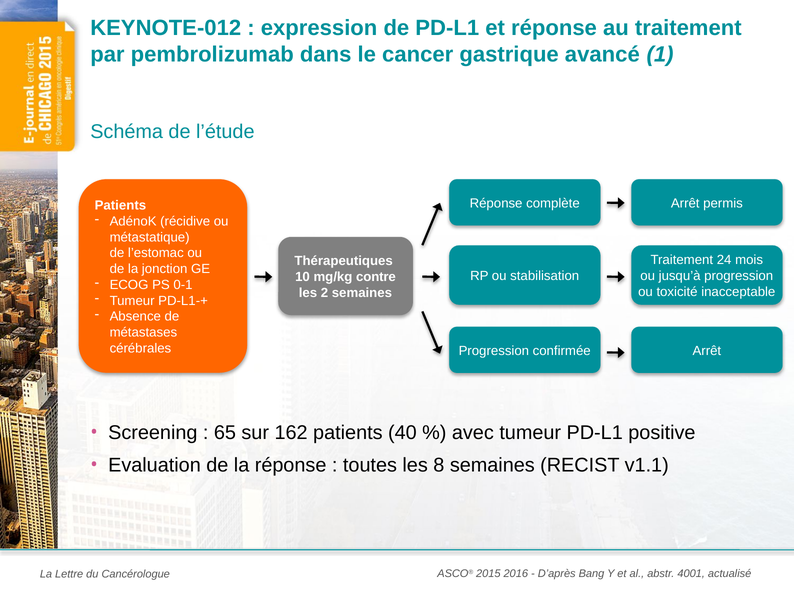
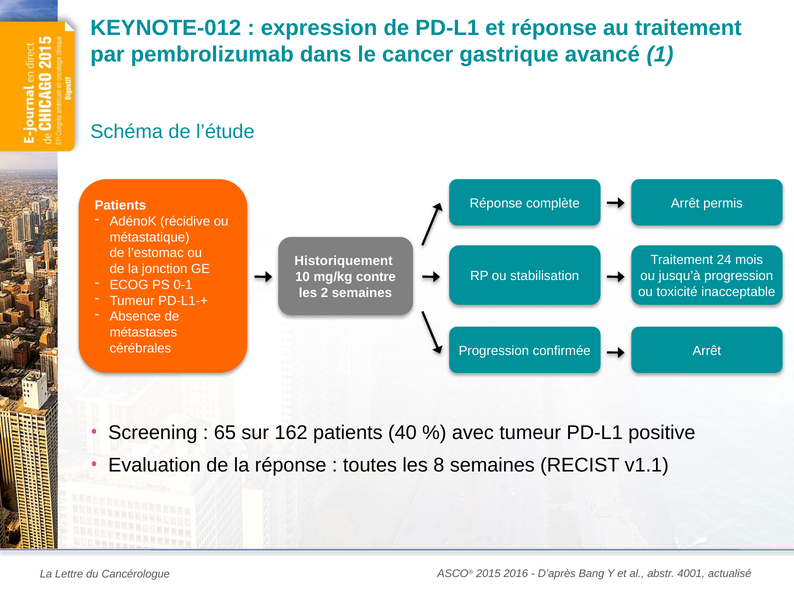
Thérapeutiques: Thérapeutiques -> Historiquement (344, 261)
